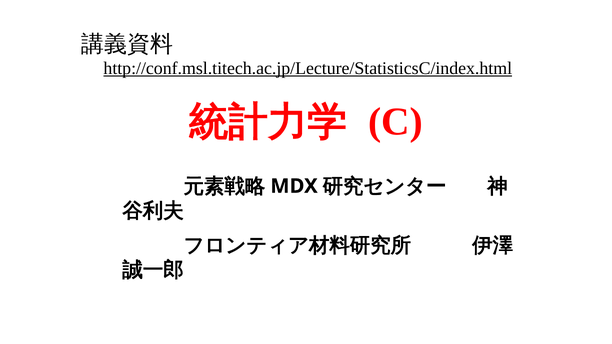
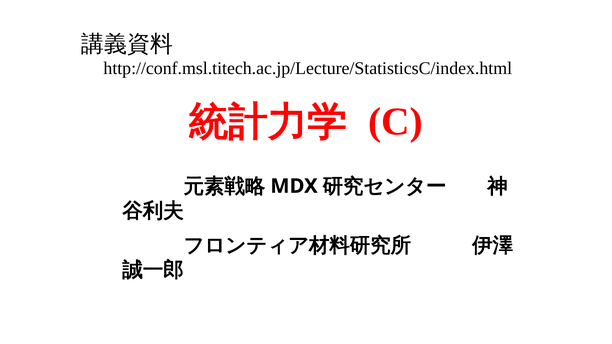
http://conf.msl.titech.ac.jp/Lecture/StatisticsC/index.html underline: present -> none (308, 68)
